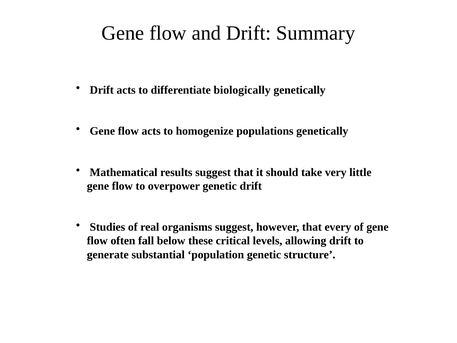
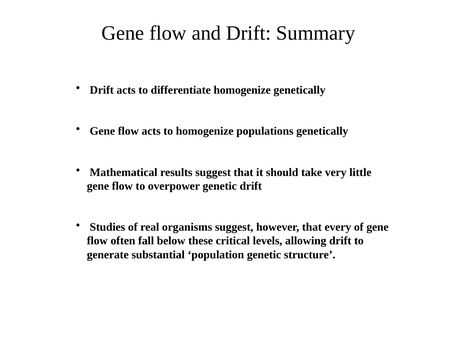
differentiate biologically: biologically -> homogenize (242, 90)
